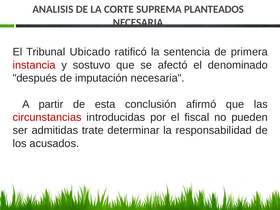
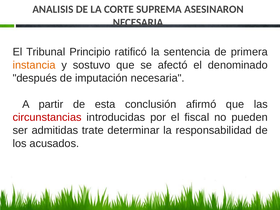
PLANTEADOS: PLANTEADOS -> ASESINARON (214, 9)
Ubicado: Ubicado -> Principio (90, 52)
instancia colour: red -> orange (34, 65)
